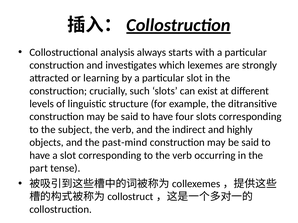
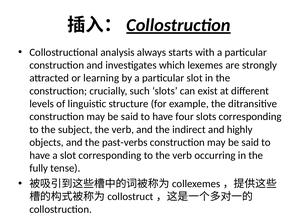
past-mind: past-mind -> past-verbs (125, 143)
part: part -> fully (39, 169)
